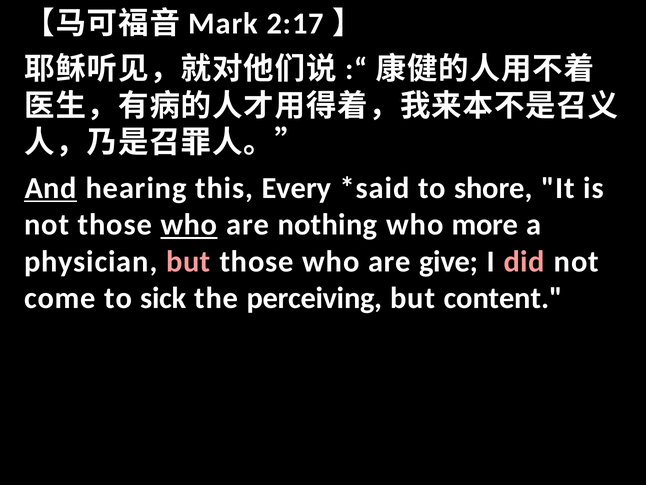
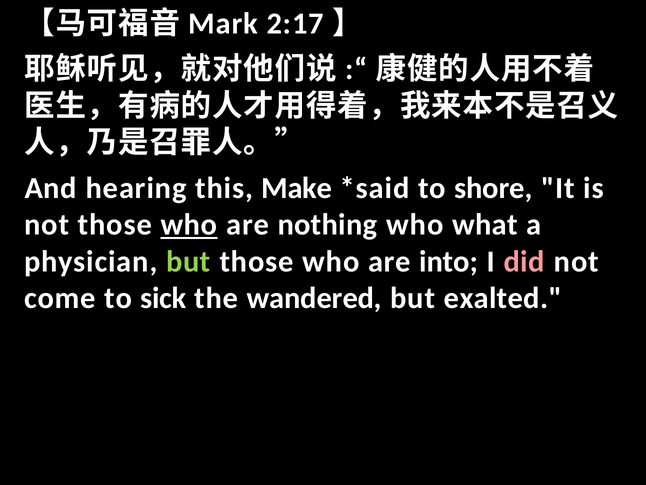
And underline: present -> none (50, 188)
Every: Every -> Make (297, 188)
more: more -> what (485, 225)
but colour: pink -> light green (188, 261)
give: give -> into (449, 261)
perceiving: perceiving -> wandered (314, 298)
content: content -> exalted (503, 298)
